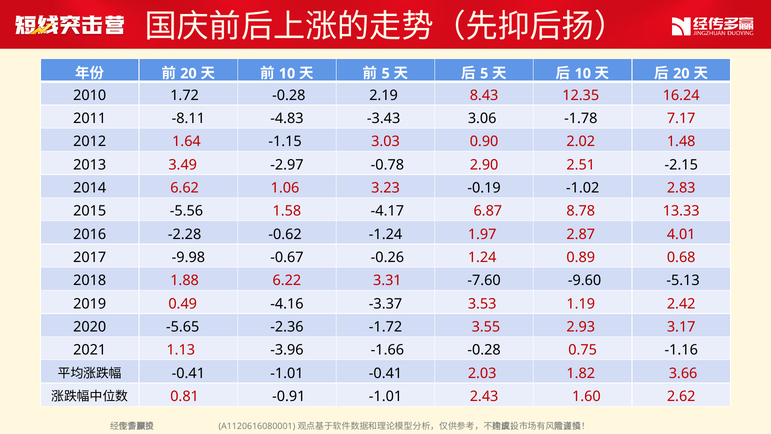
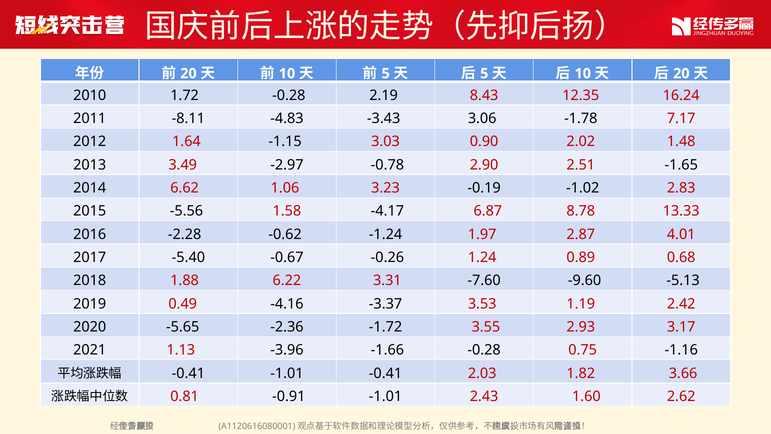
-2.15: -2.15 -> -1.65 (681, 165)
-9.98: -9.98 -> -5.40 (188, 257)
